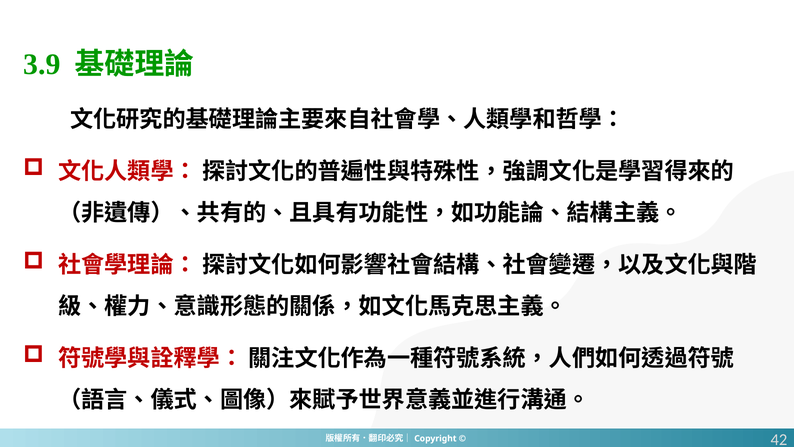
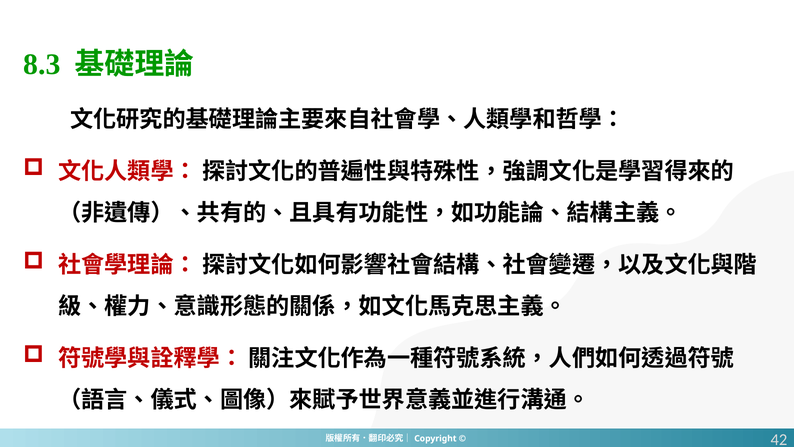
3.9: 3.9 -> 8.3 (42, 65)
